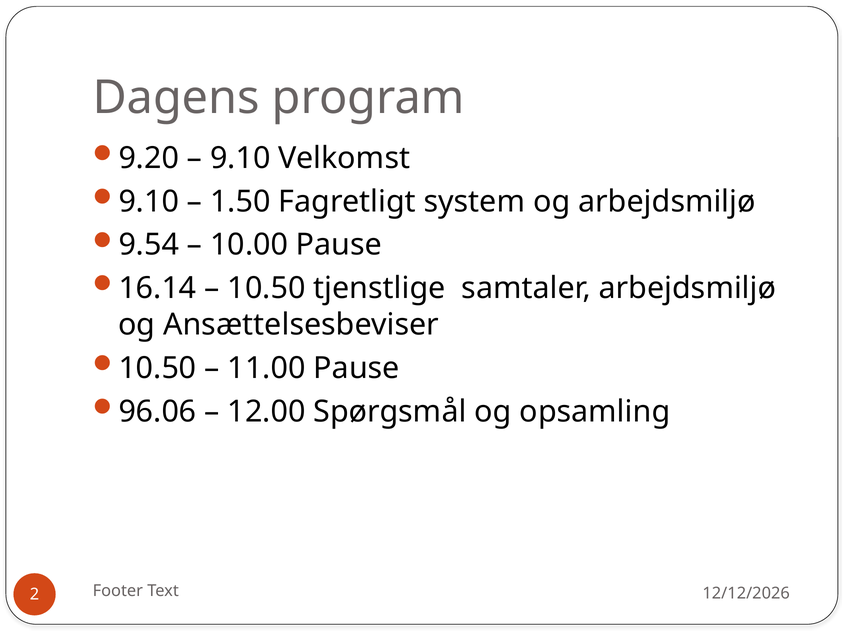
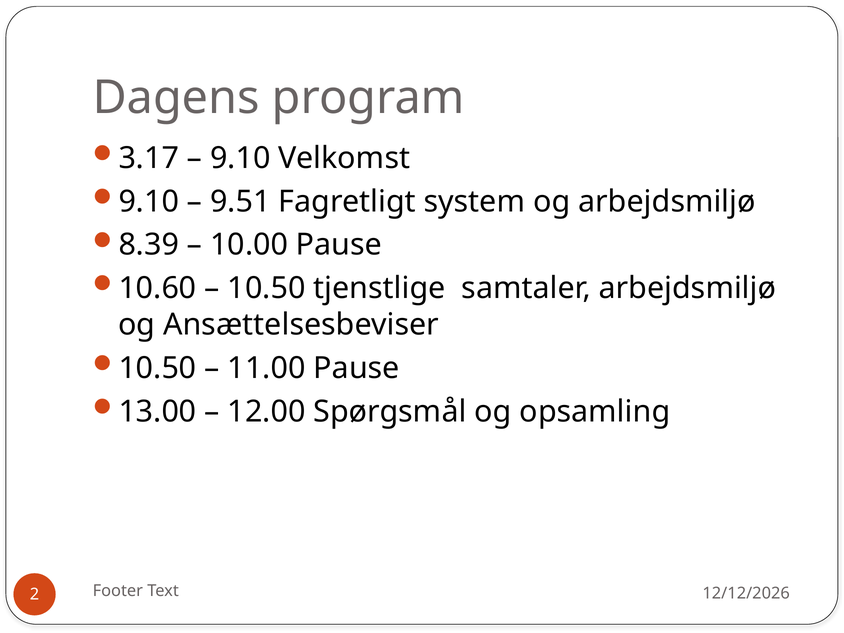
9.20: 9.20 -> 3.17 (149, 158)
1.50: 1.50 -> 9.51 (240, 202)
9.54: 9.54 -> 8.39 (149, 245)
16.14: 16.14 -> 10.60 (157, 288)
96.06: 96.06 -> 13.00 (157, 412)
